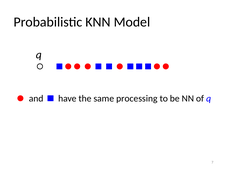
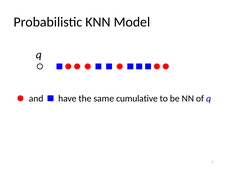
processing: processing -> cumulative (137, 99)
